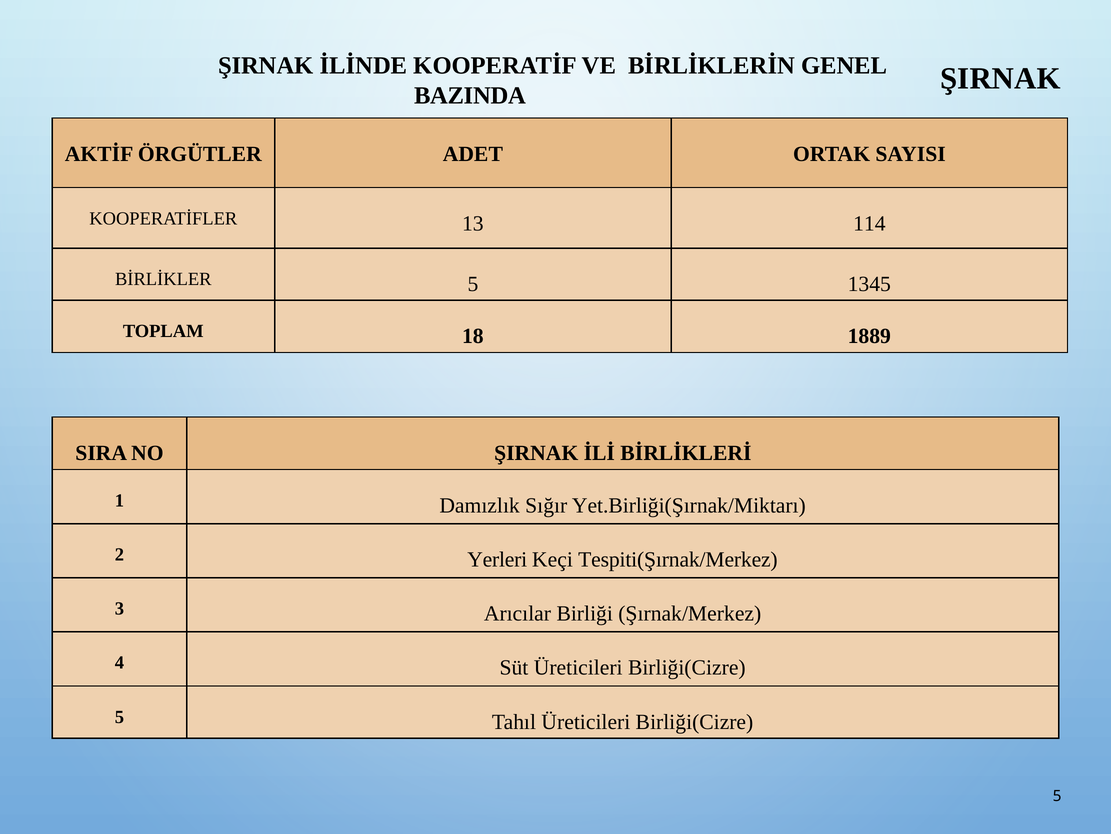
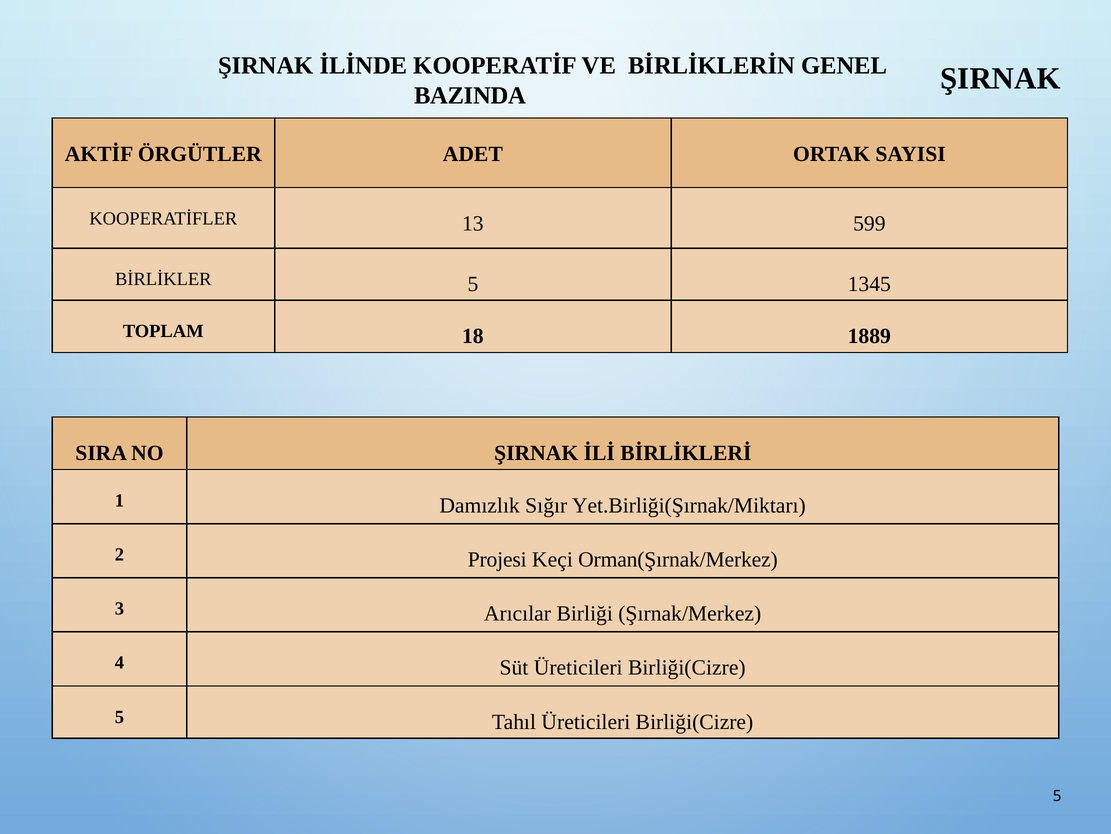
114: 114 -> 599 (869, 223)
Yerleri: Yerleri -> Projesi (497, 559)
Tespiti(Şırnak/Merkez: Tespiti(Şırnak/Merkez -> Orman(Şırnak/Merkez (678, 559)
